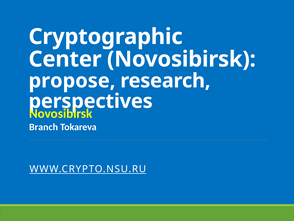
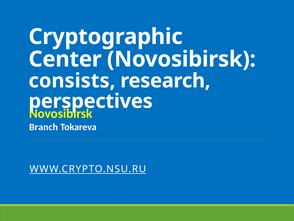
propose: propose -> consists (72, 81)
